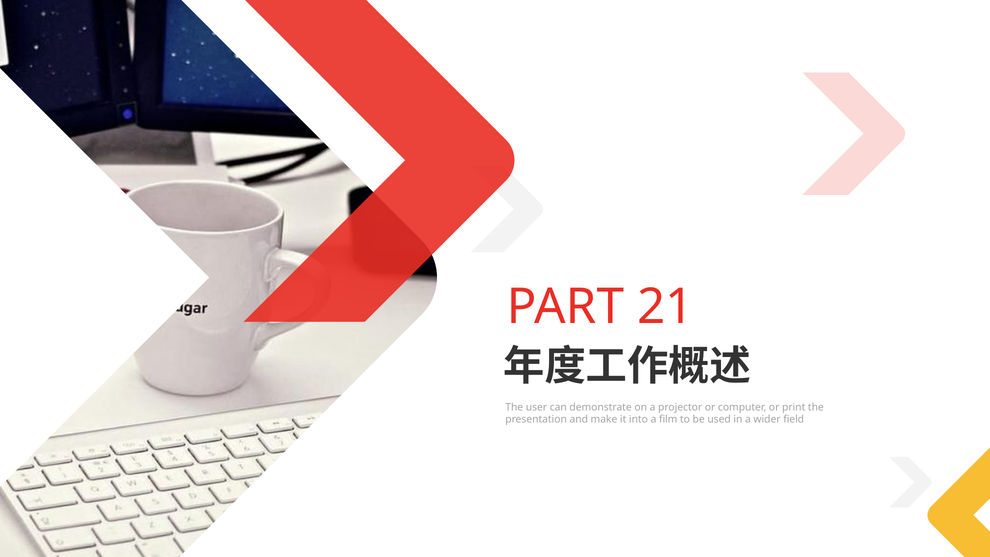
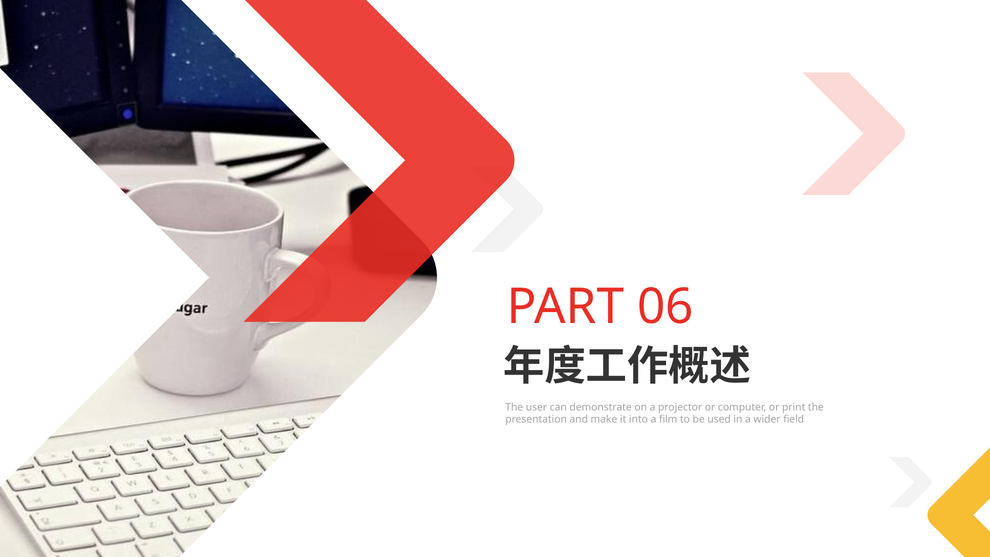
21: 21 -> 06 (665, 307)
